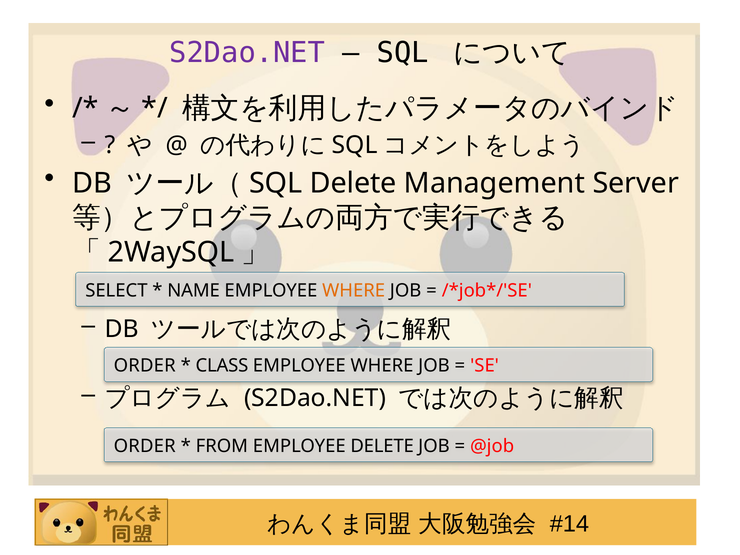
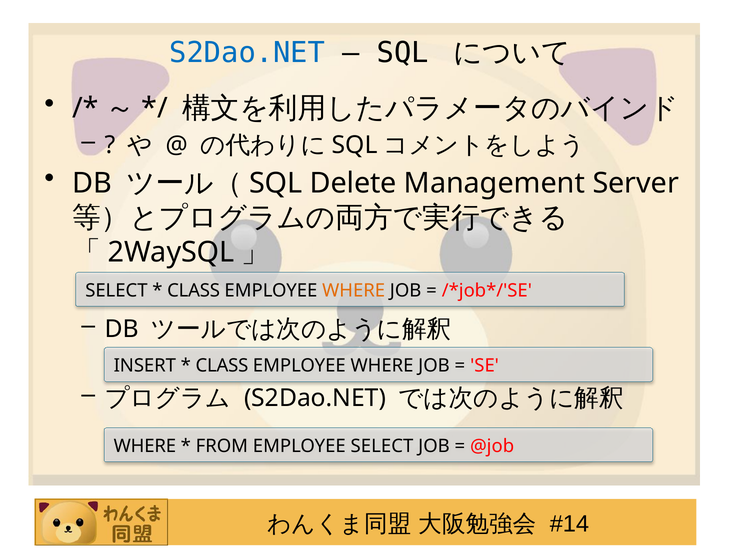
S2Dao.NET colour: purple -> blue (247, 53)
NAME: NAME -> CLASS (194, 291)
ORDER: ORDER -> INSERT (145, 366)
ORDER: ORDER -> WHERE (145, 446)
EMPLOYEE DELETE: DELETE -> SELECT (382, 446)
